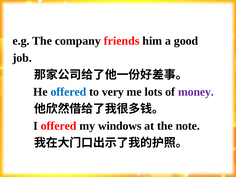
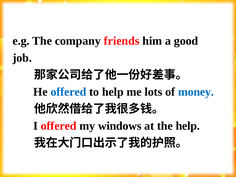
to very: very -> help (113, 92)
money colour: purple -> blue (196, 92)
the note: note -> help (188, 126)
